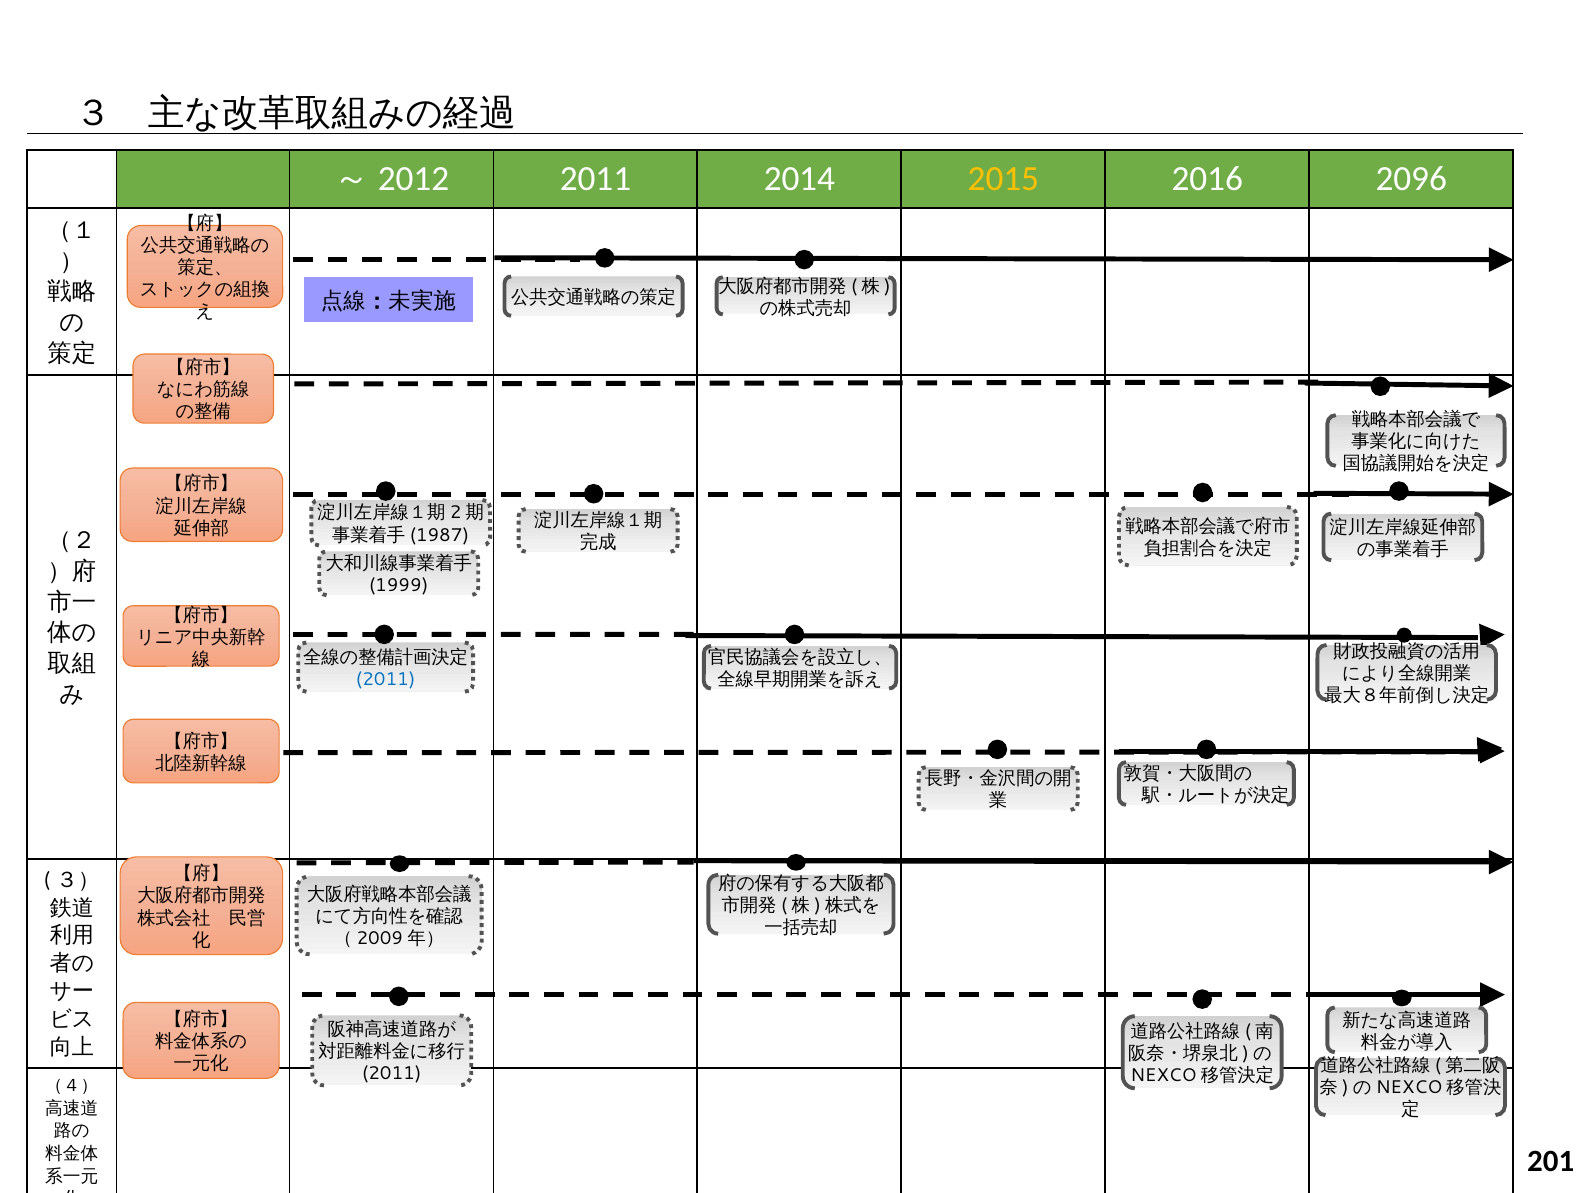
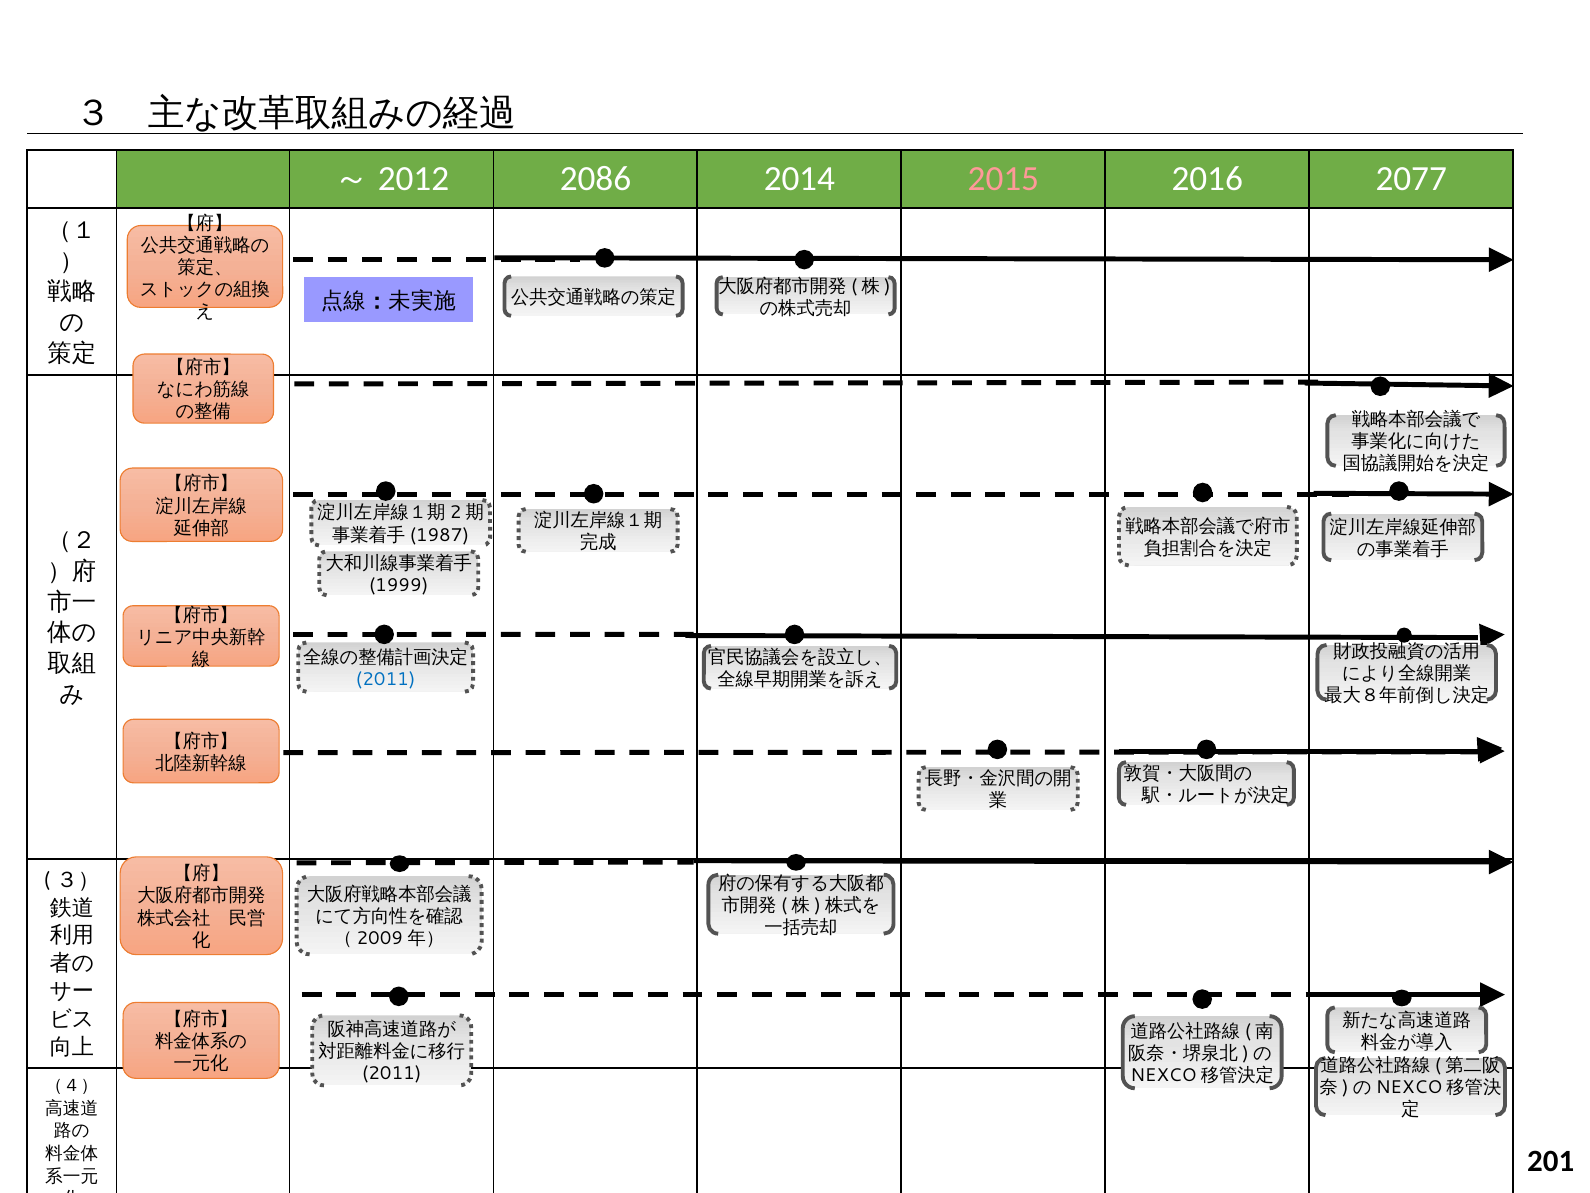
～2012 2011: 2011 -> 2086 (595, 179)
2015 colour: yellow -> pink (1003, 179)
2096: 2096 -> 2077 (1411, 179)
